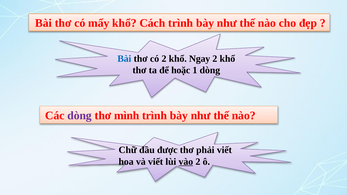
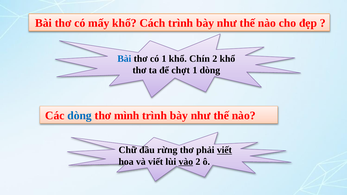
có 2: 2 -> 1 (164, 59)
Ngay: Ngay -> Chín (200, 59)
hoặc: hoặc -> chợt (181, 70)
dòng colour: purple -> blue (80, 116)
được: được -> rừng (167, 150)
viết underline: none -> present (224, 150)
